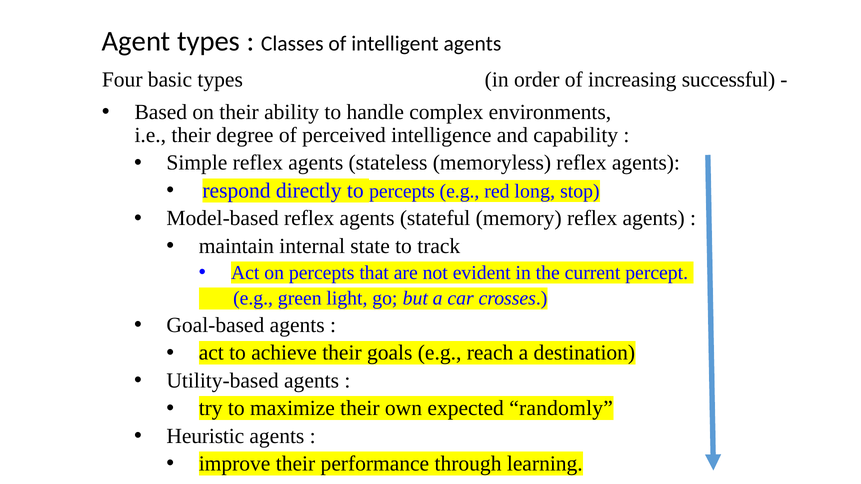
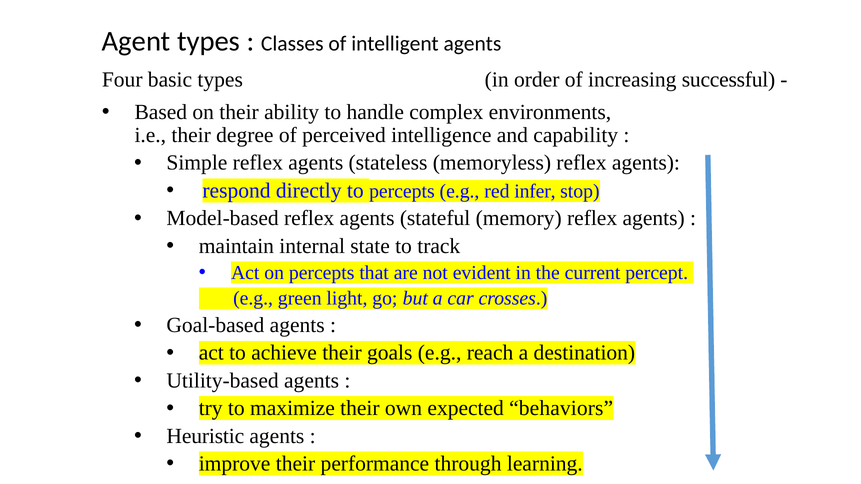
long: long -> infer (535, 191)
randomly: randomly -> behaviors (561, 409)
